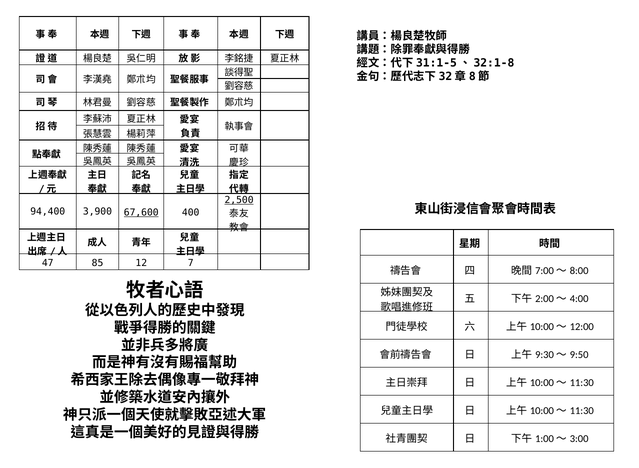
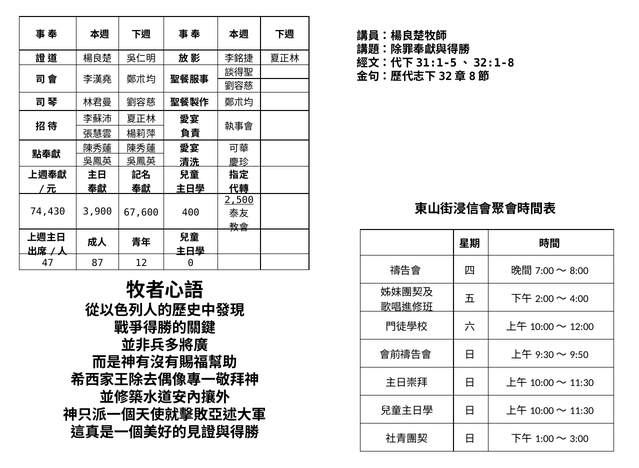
94,400: 94,400 -> 74,430 (48, 212)
67,600 underline: present -> none (141, 212)
85: 85 -> 87 (98, 263)
7: 7 -> 0 (191, 263)
